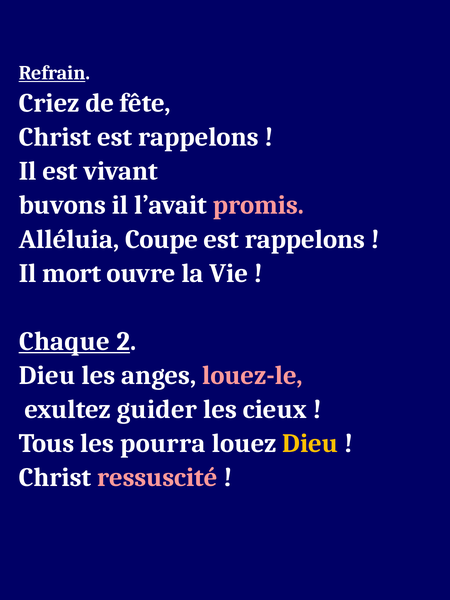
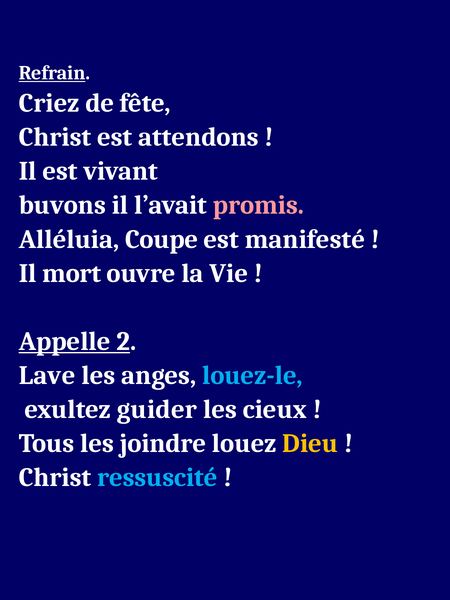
Christ est rappelons: rappelons -> attendons (198, 137)
rappelons: rappelons -> manifesté (305, 239)
Chaque: Chaque -> Appelle (65, 341)
Dieu: Dieu -> Lave (47, 375)
louez-le colour: pink -> light blue (252, 375)
pourra: pourra -> joindre (163, 443)
ressuscité colour: pink -> light blue (157, 477)
